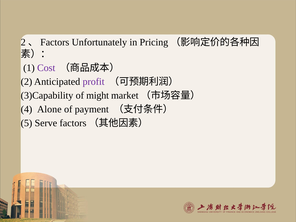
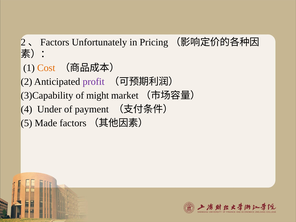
Cost colour: purple -> orange (46, 68)
Alone: Alone -> Under (49, 109)
Serve: Serve -> Made (46, 123)
